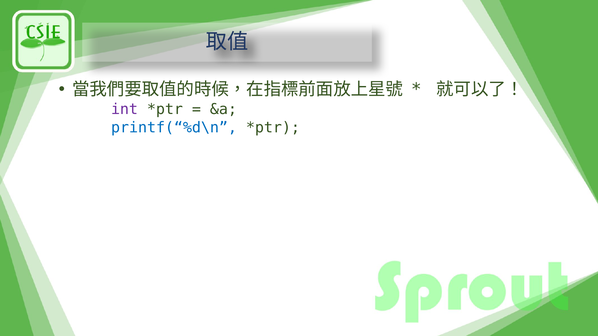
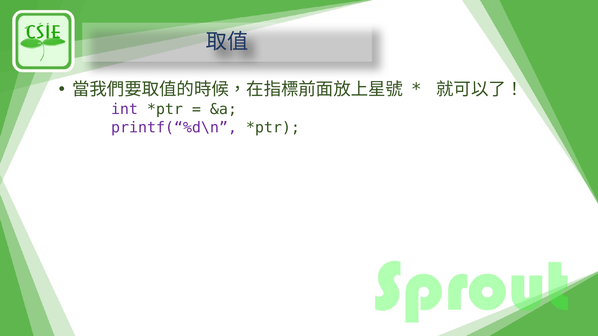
printf(“%d\n colour: blue -> purple (174, 128)
